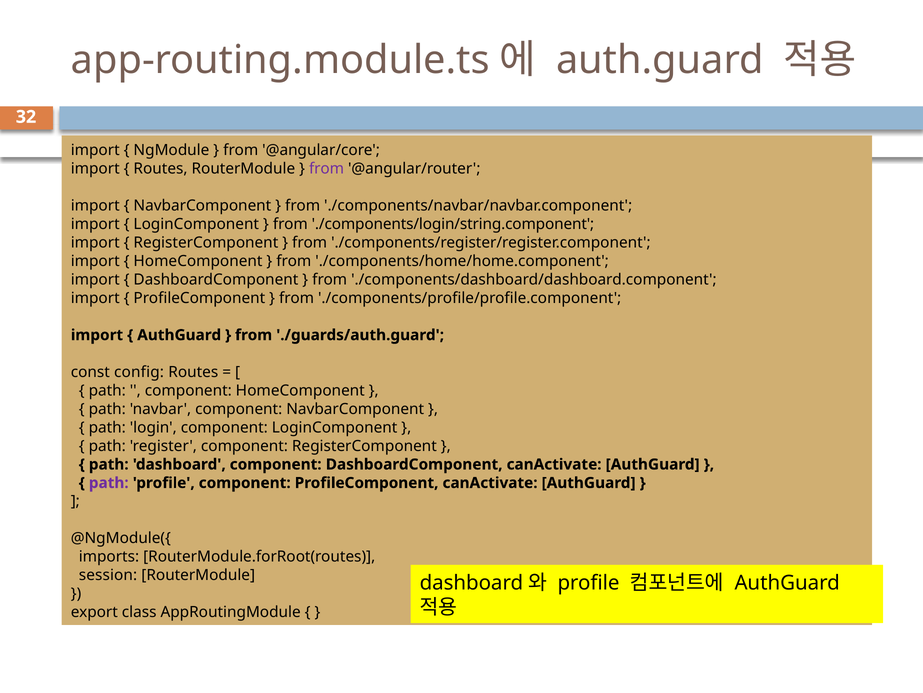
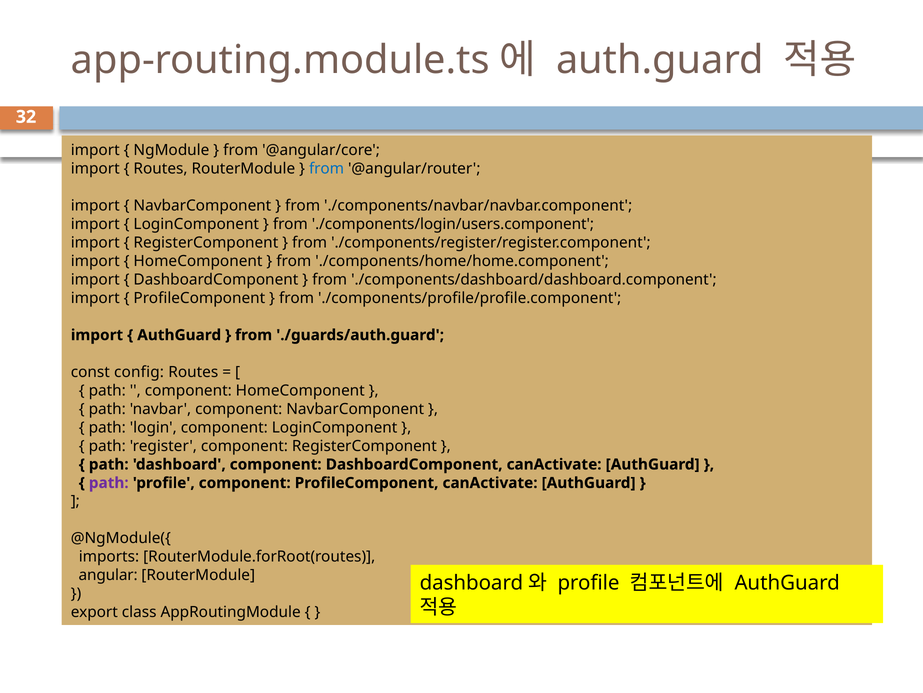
from colour: purple -> blue (327, 169)
./components/login/string.component: ./components/login/string.component -> ./components/login/users.component (453, 224)
session: session -> angular (108, 575)
